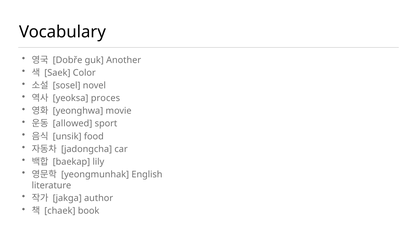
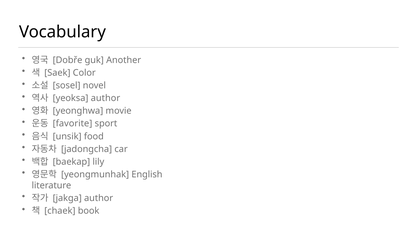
yeoksa proces: proces -> author (105, 98)
allowed: allowed -> favorite (72, 123)
